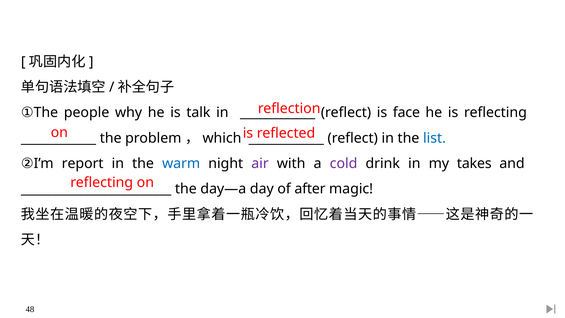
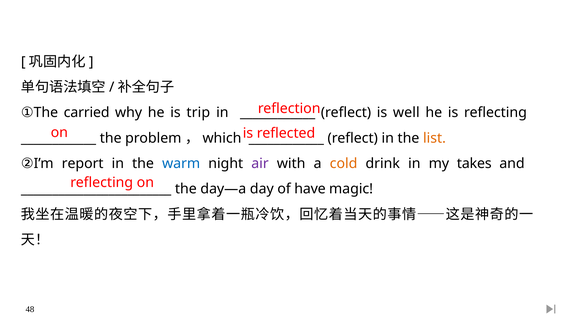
people: people -> carried (87, 113)
talk: talk -> trip (198, 113)
face: face -> well (406, 113)
list colour: blue -> orange (434, 138)
cold colour: purple -> orange (344, 163)
after: after -> have (310, 189)
